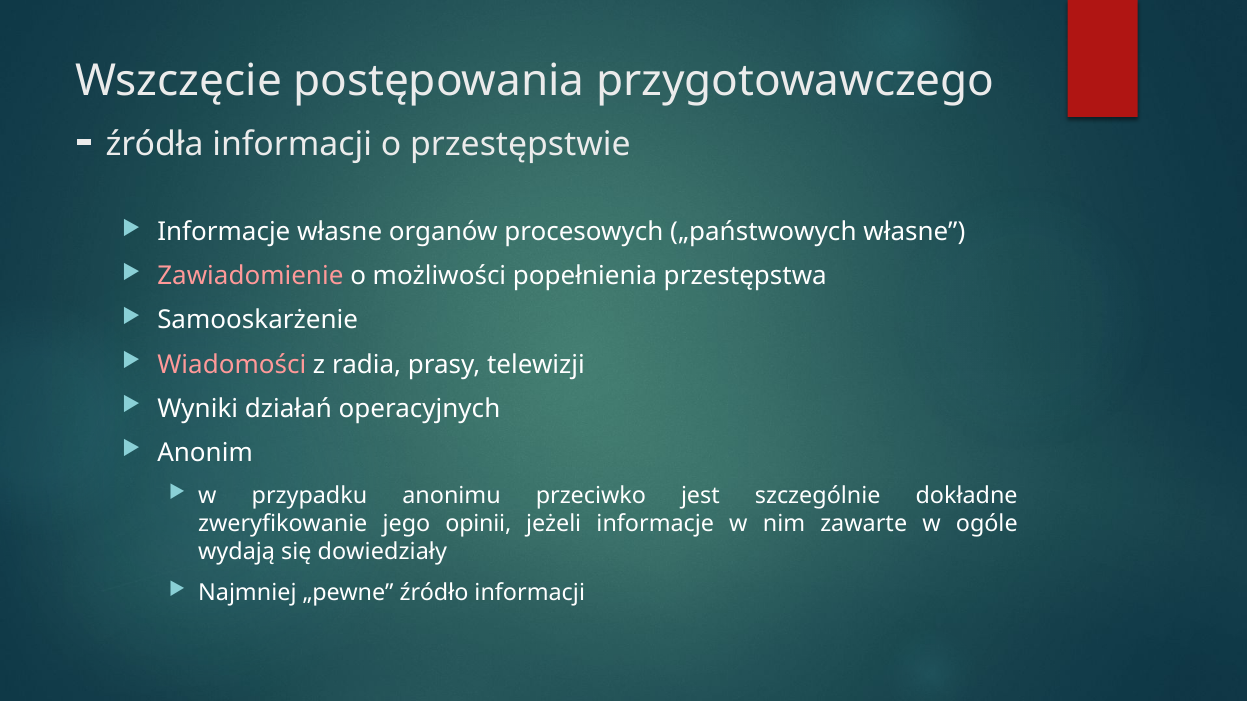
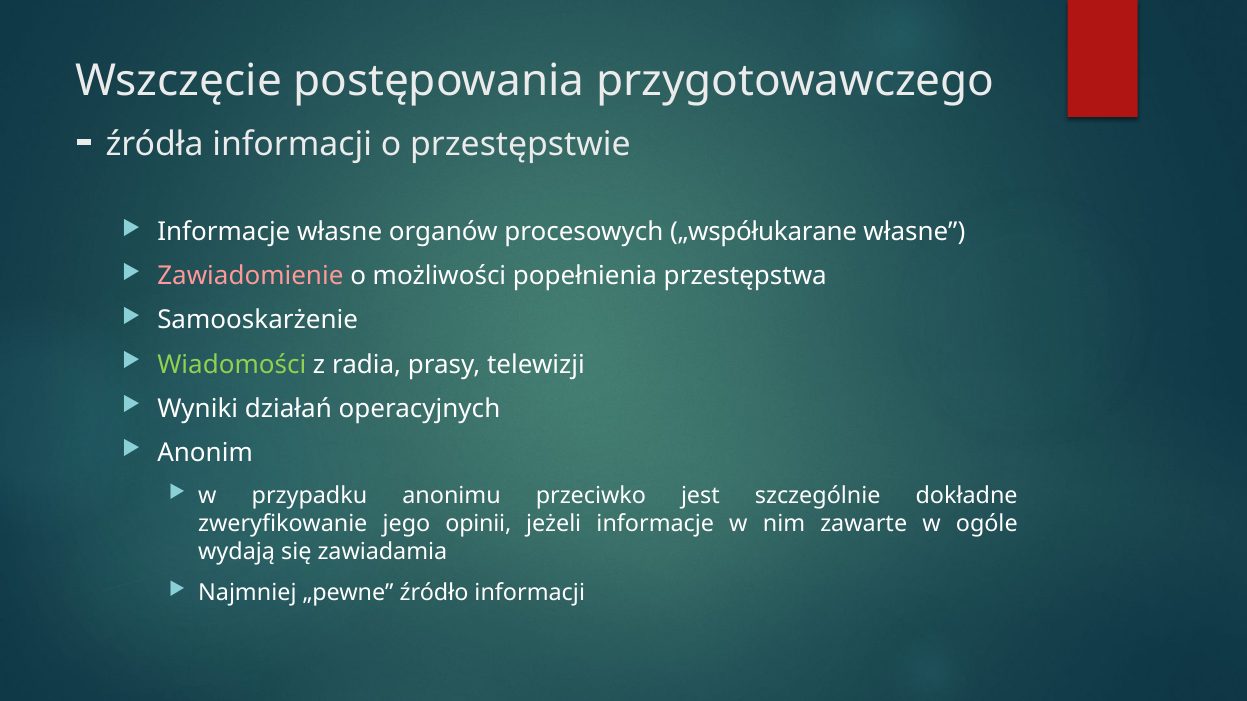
„państwowych: „państwowych -> „współukarane (764, 232)
Wiadomości colour: pink -> light green (232, 365)
dowiedziały: dowiedziały -> zawiadamia (382, 552)
